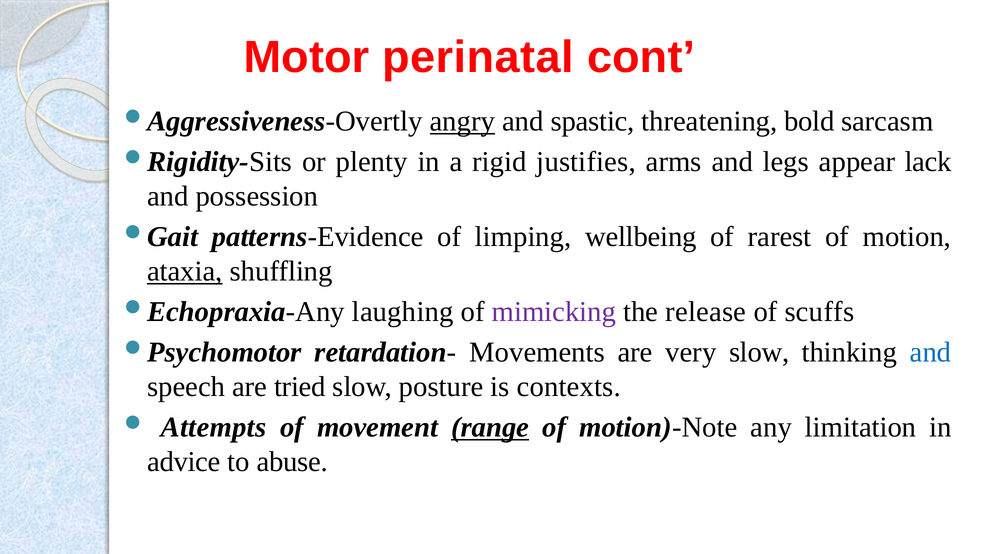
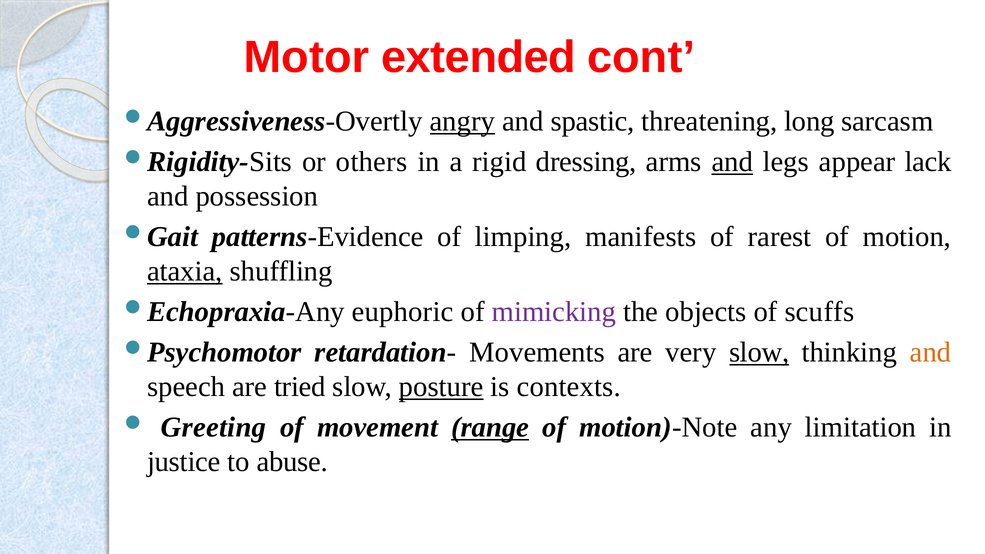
perinatal: perinatal -> extended (478, 57)
bold: bold -> long (809, 121)
plenty: plenty -> others (372, 162)
justifies: justifies -> dressing (586, 162)
and underline: none -> present (732, 162)
wellbeing: wellbeing -> manifests (641, 237)
laughing: laughing -> euphoric (403, 312)
release: release -> objects (706, 312)
slow underline: none -> present (759, 352)
and colour: blue -> orange (931, 352)
posture underline: none -> present (441, 387)
Attempts: Attempts -> Greeting (214, 427)
advice: advice -> justice (184, 462)
